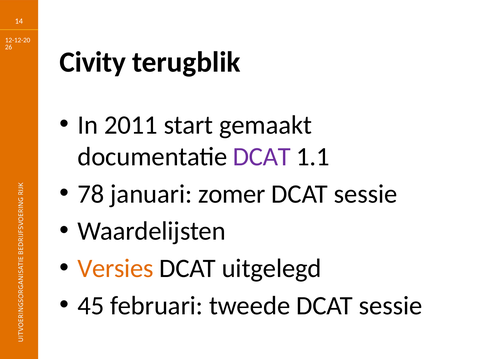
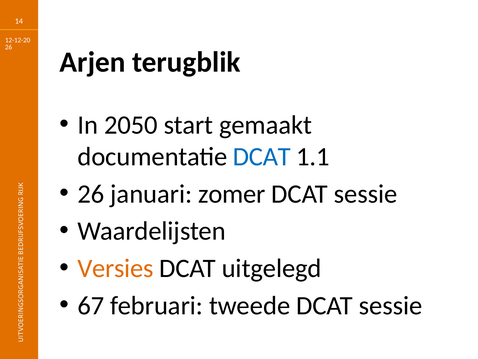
Civity: Civity -> Arjen (93, 62)
2011: 2011 -> 2050 (131, 125)
DCAT colour: purple -> blue (262, 157)
78: 78 -> 26 (91, 194)
45: 45 -> 67 (91, 305)
